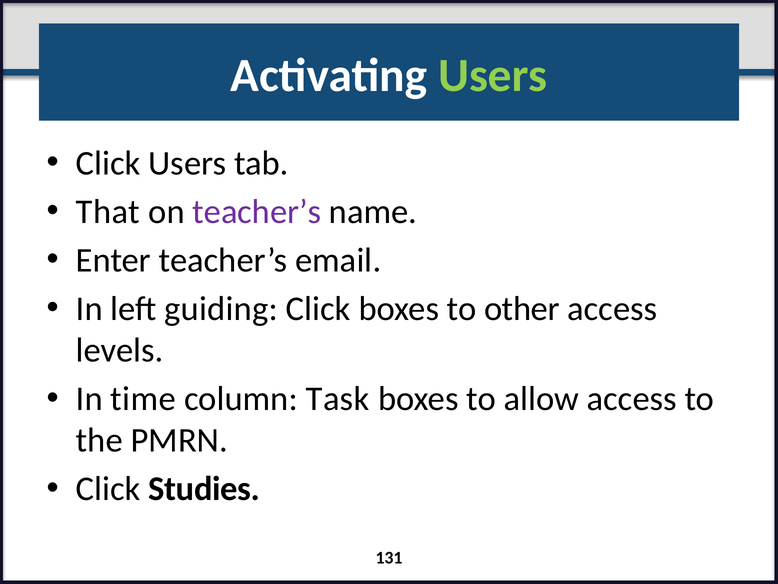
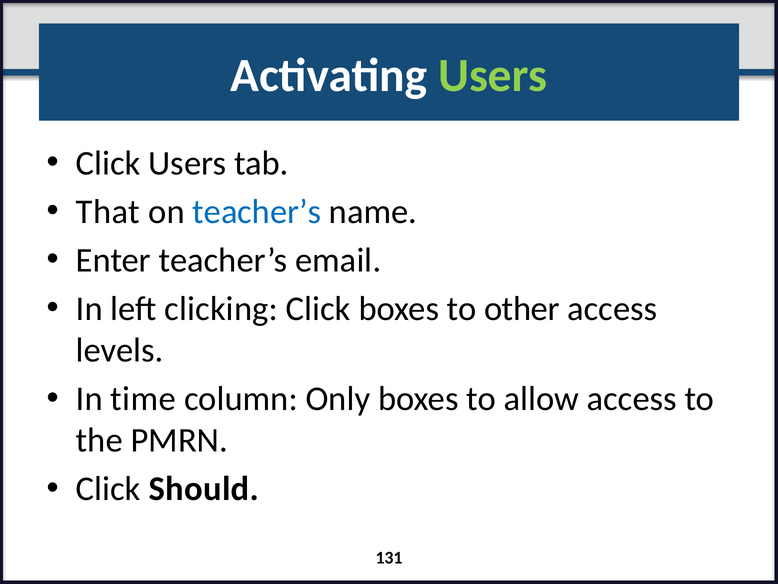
teacher’s colour: purple -> blue (257, 212)
guiding: guiding -> clicking (221, 309)
Task: Task -> Only (338, 399)
Studies: Studies -> Should (204, 489)
